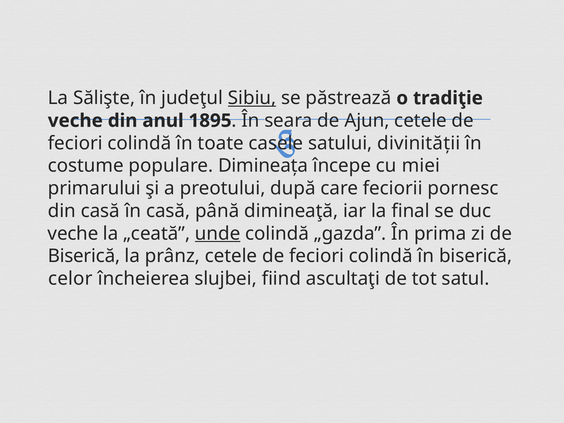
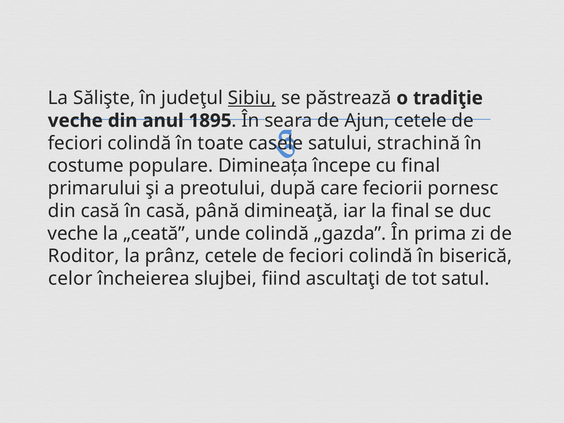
divinității: divinității -> strachină (419, 143)
cu miei: miei -> final (421, 166)
unde underline: present -> none (218, 233)
Biserică: Biserică -> Roditor (84, 256)
